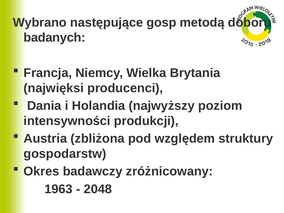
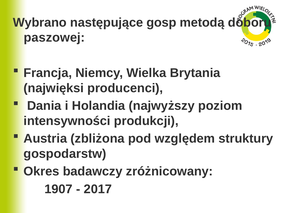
badanych: badanych -> paszowej (54, 38)
1963: 1963 -> 1907 (59, 189)
2048: 2048 -> 2017 (98, 189)
